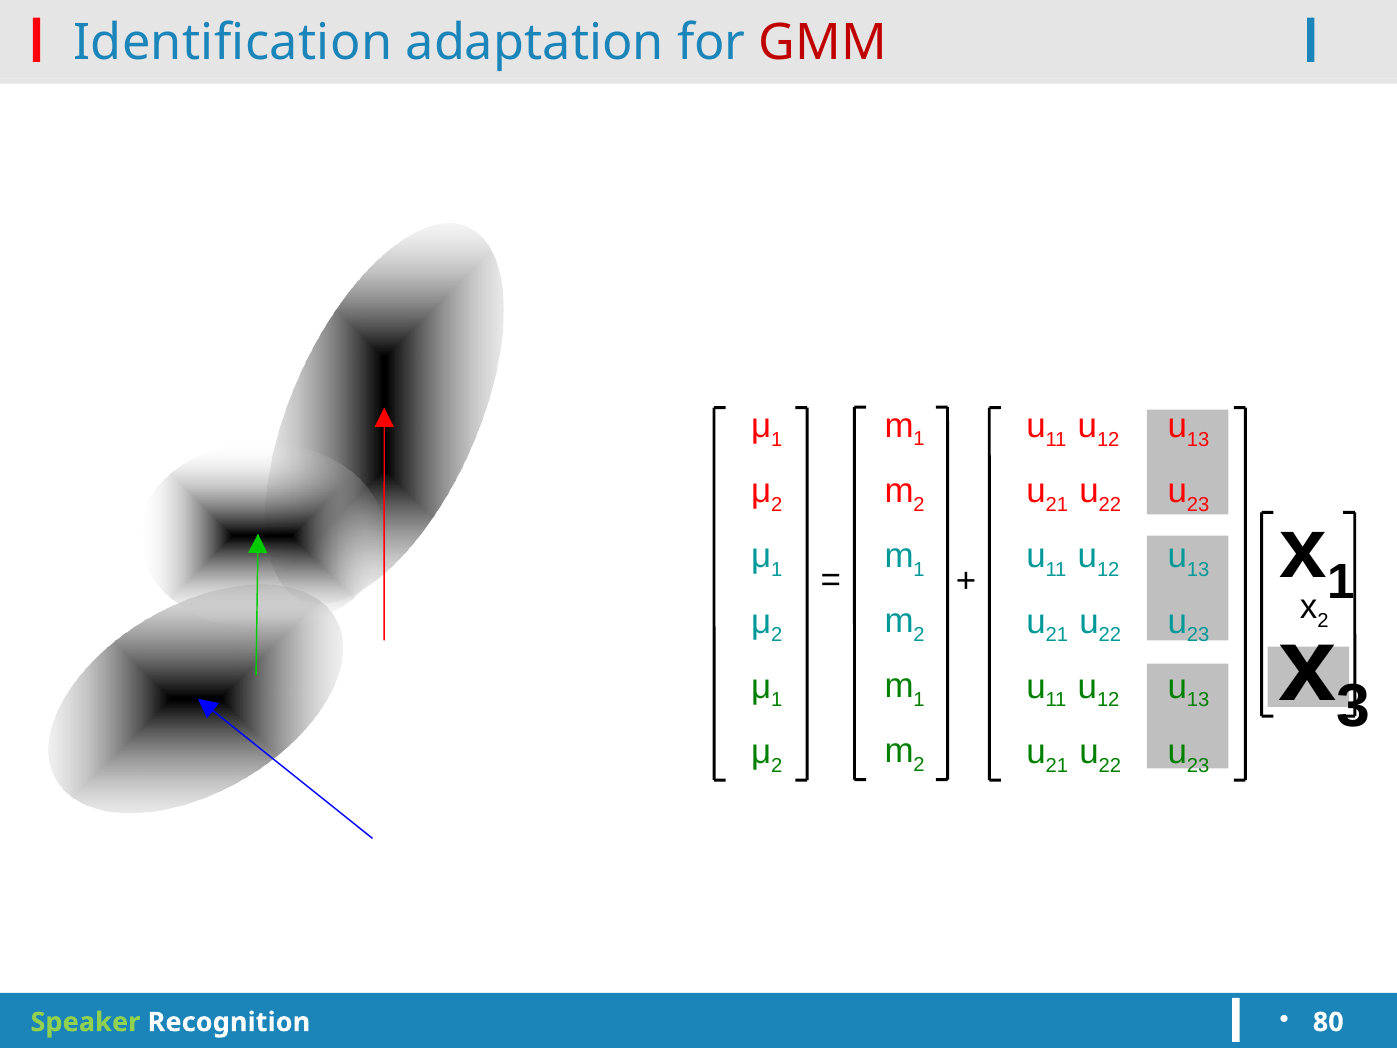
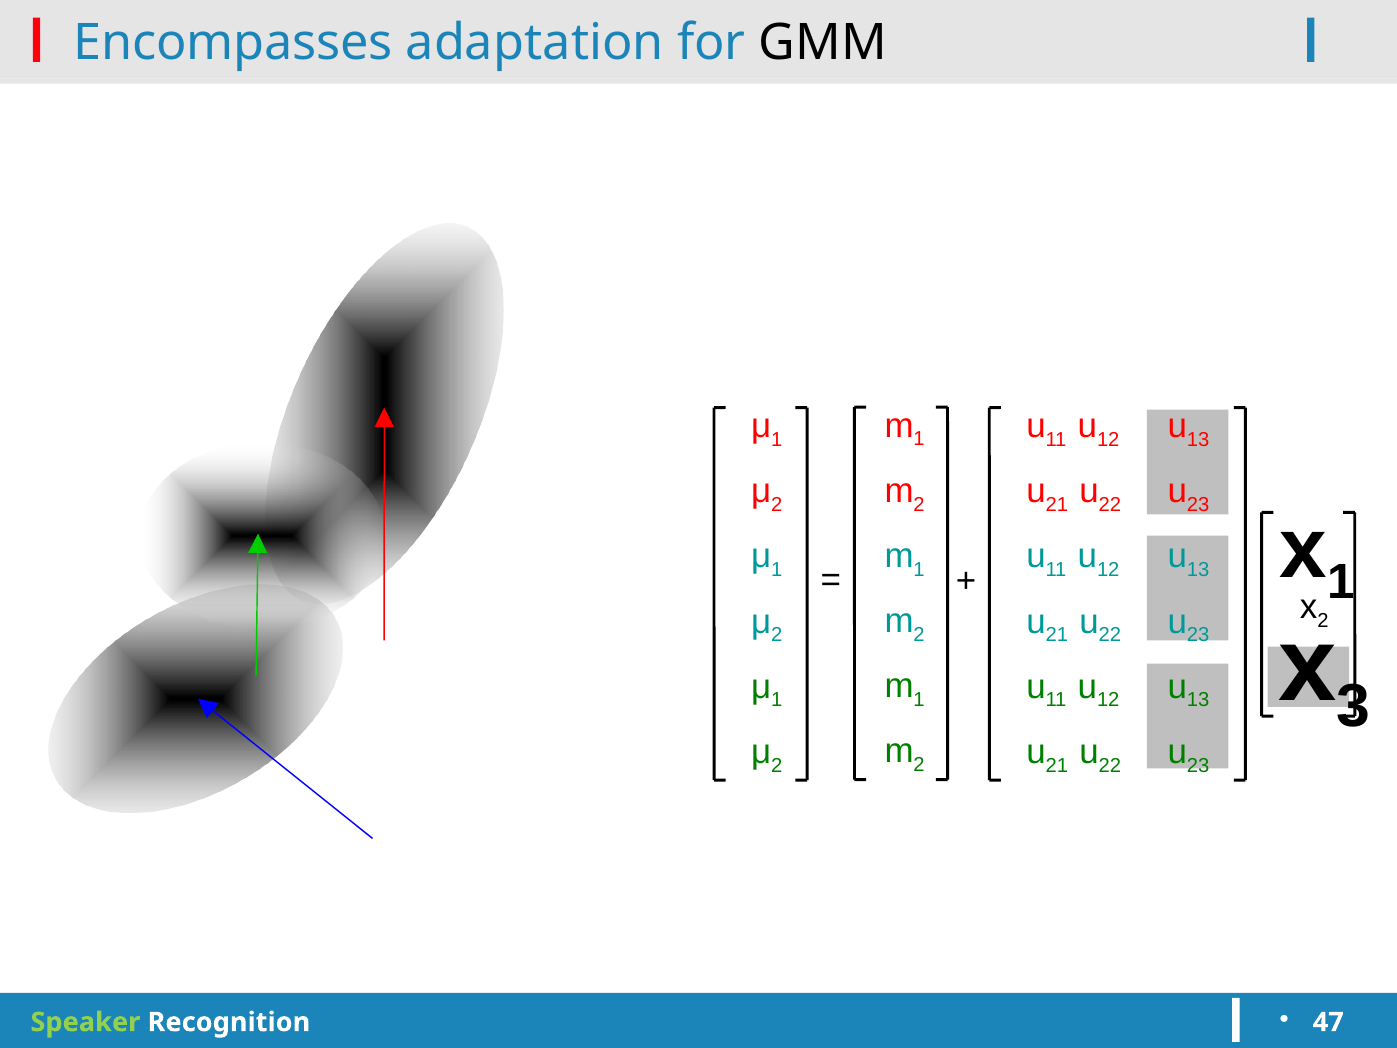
Identification: Identification -> Encompasses (233, 43)
GMM colour: red -> black (823, 43)
80: 80 -> 47 (1328, 1022)
